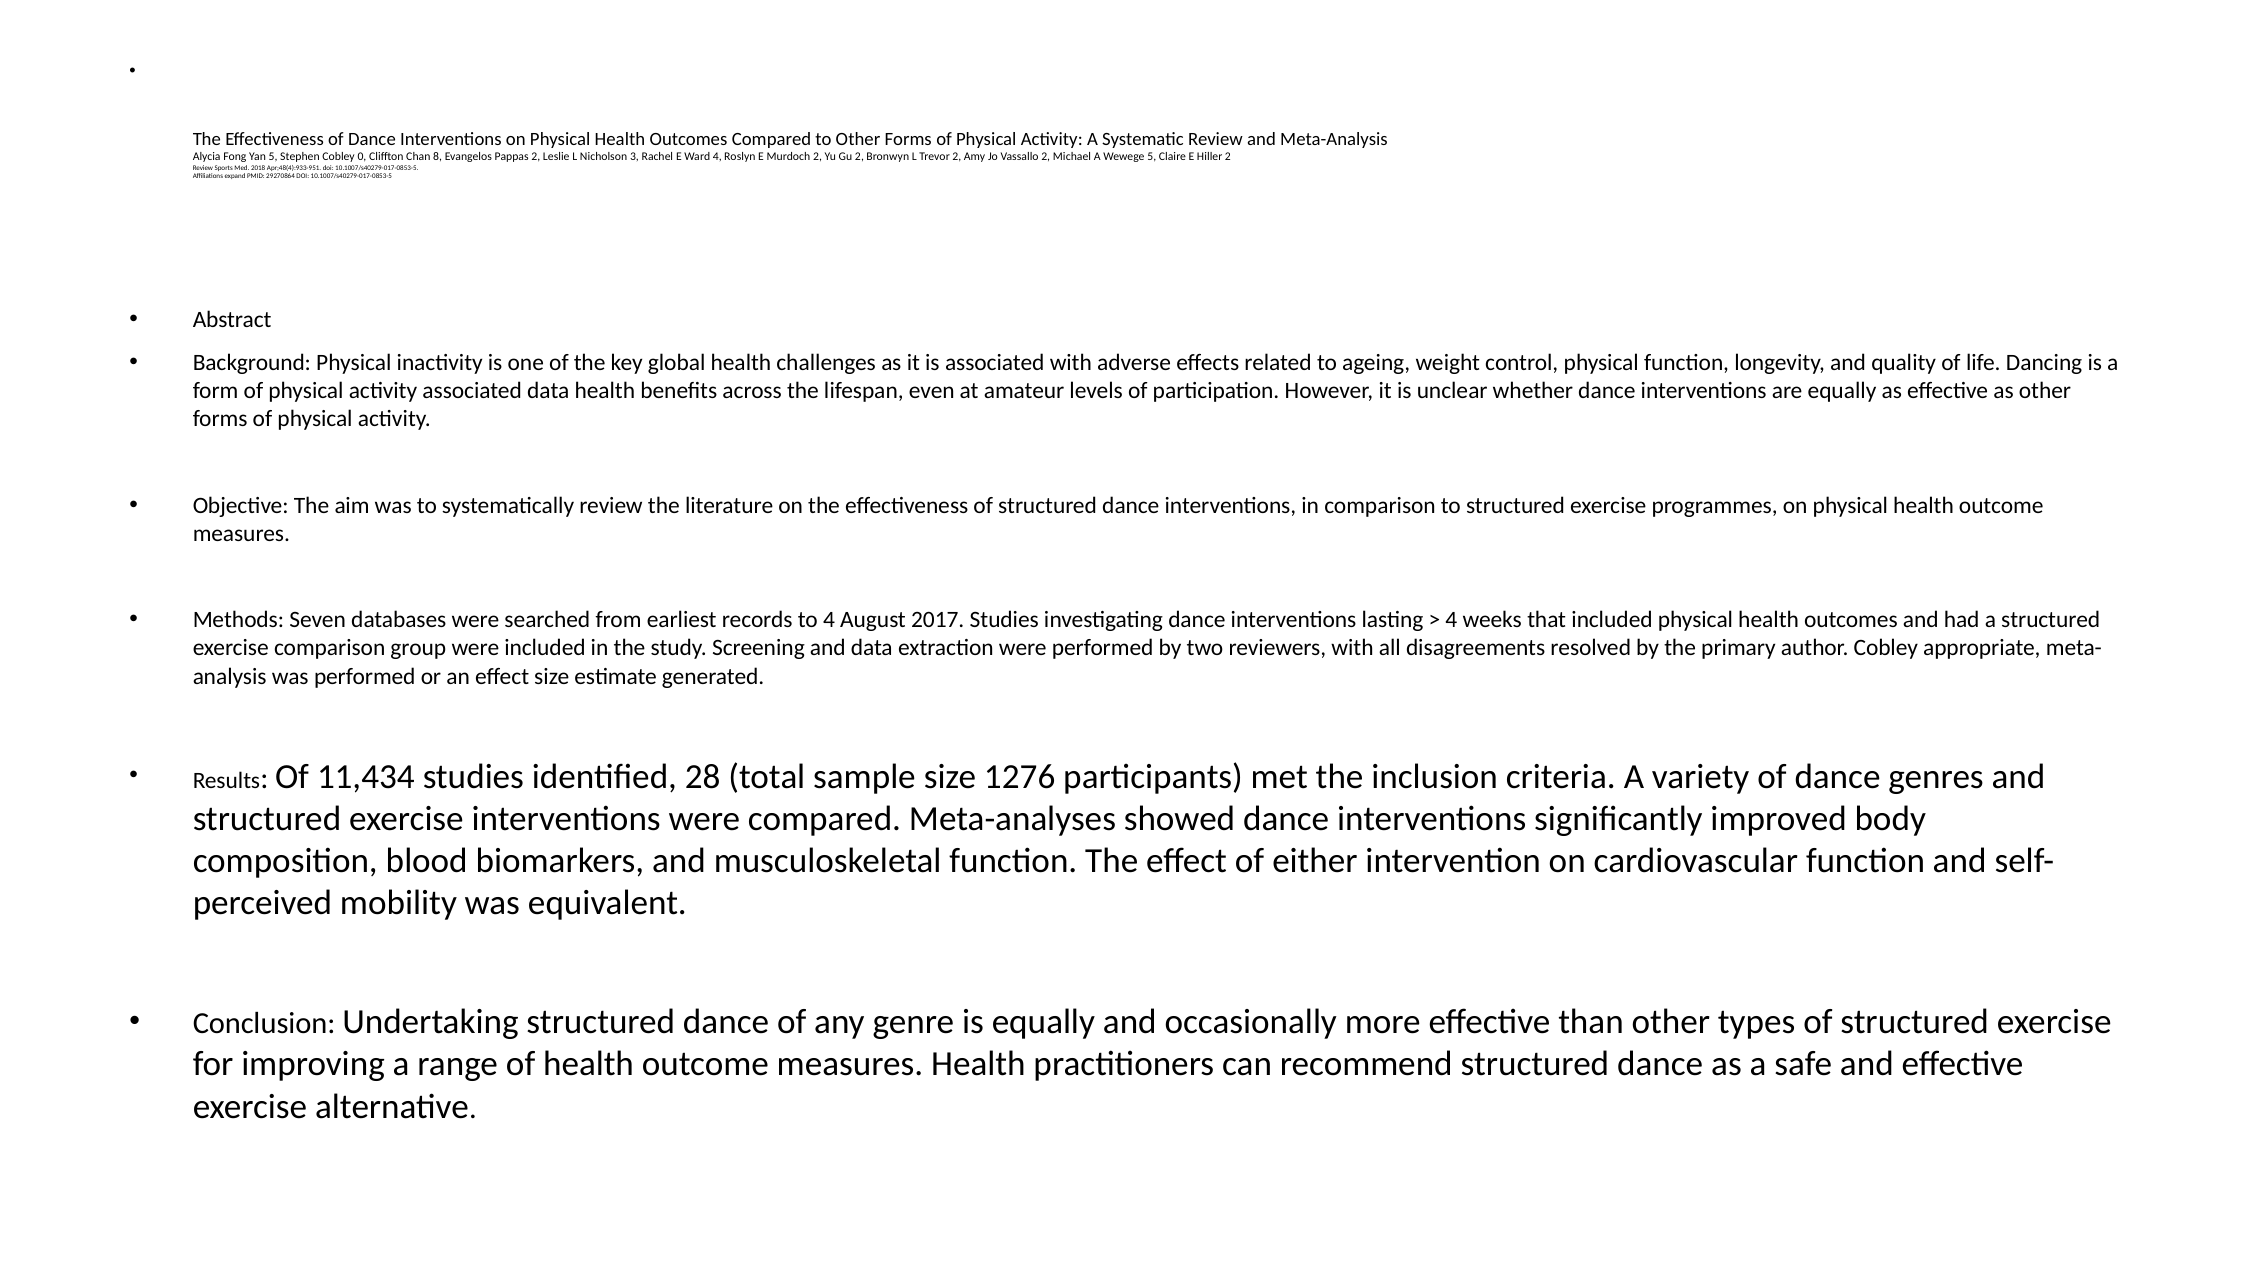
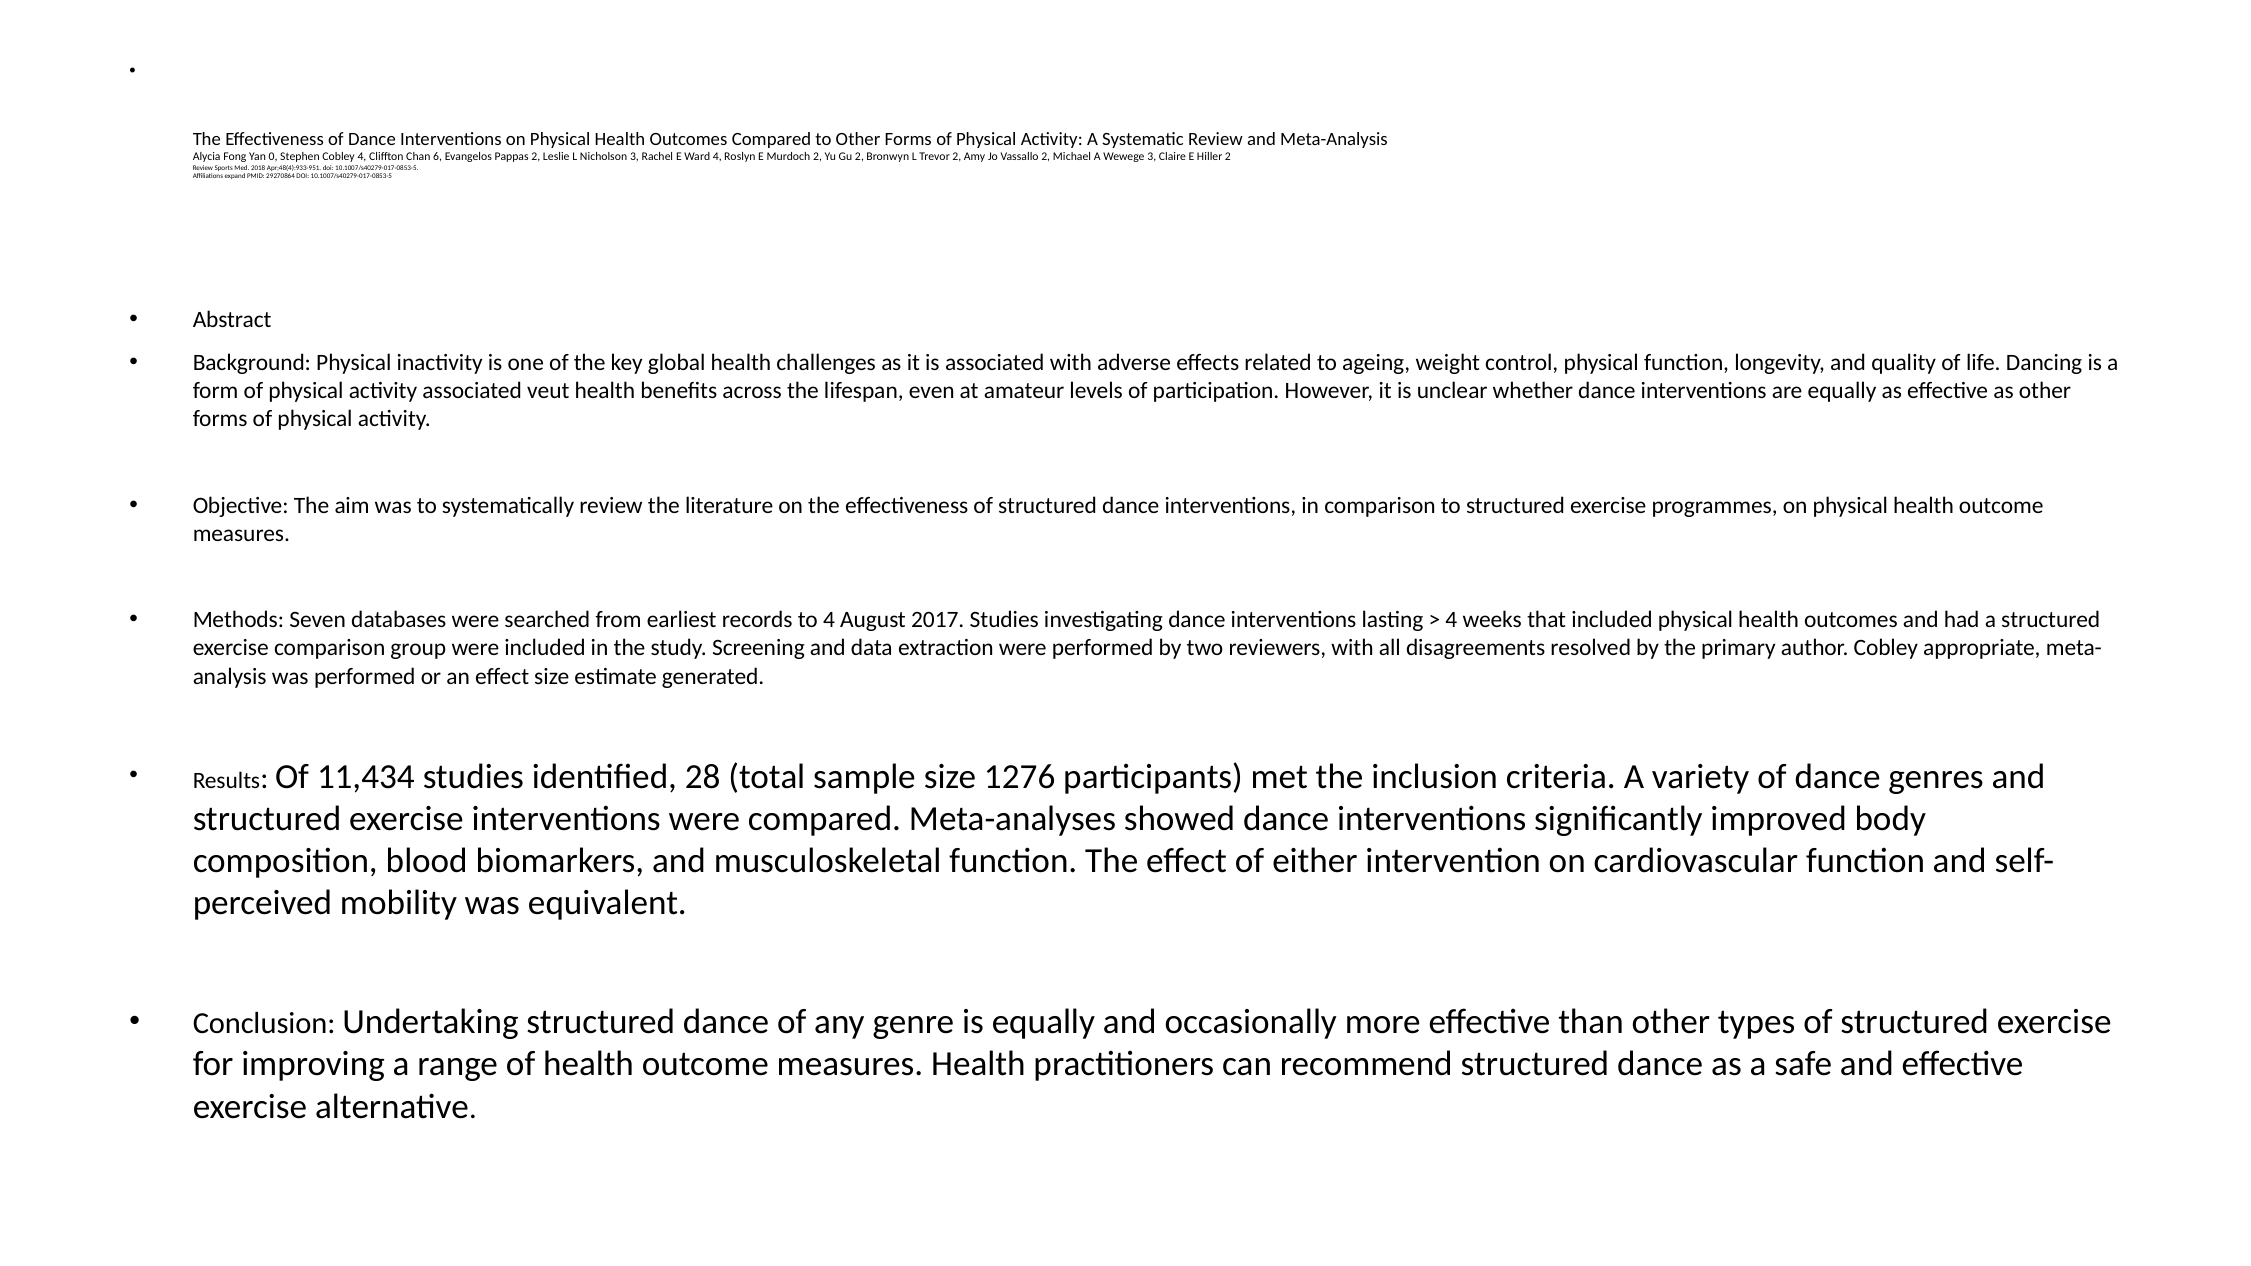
Yan 5: 5 -> 0 (273, 157)
Cobley 0: 0 -> 4 (362, 157)
8: 8 -> 6 (438, 157)
Wewege 5: 5 -> 3 (1152, 157)
associated data: data -> veut (548, 391)
